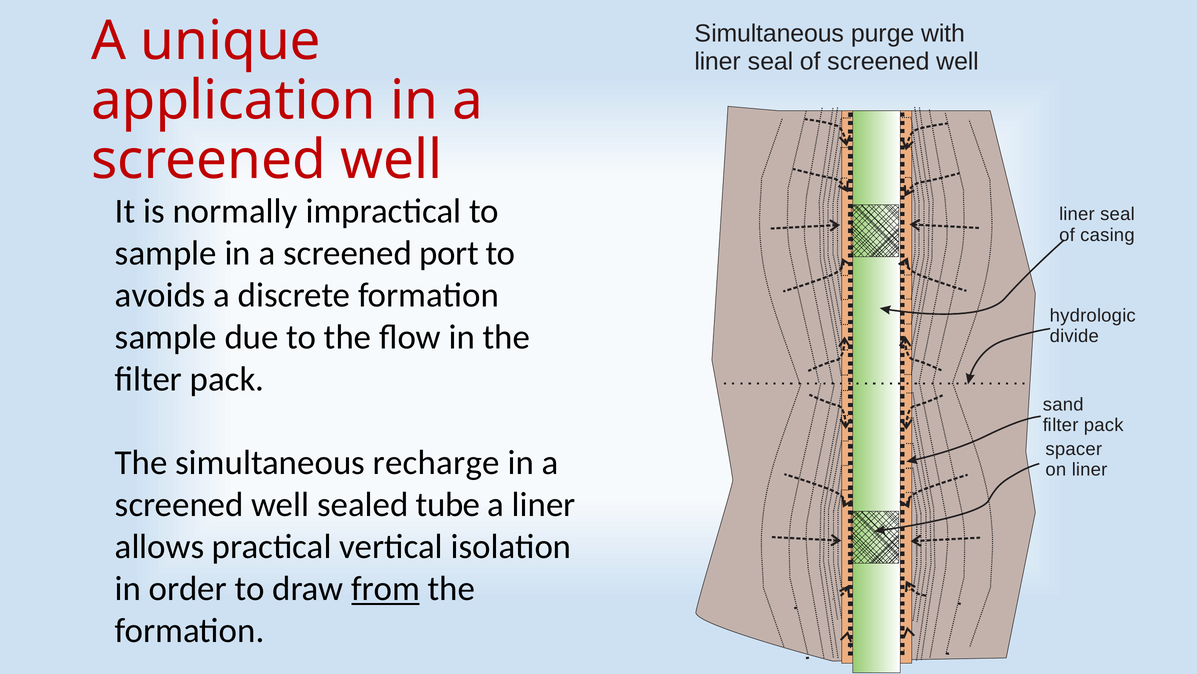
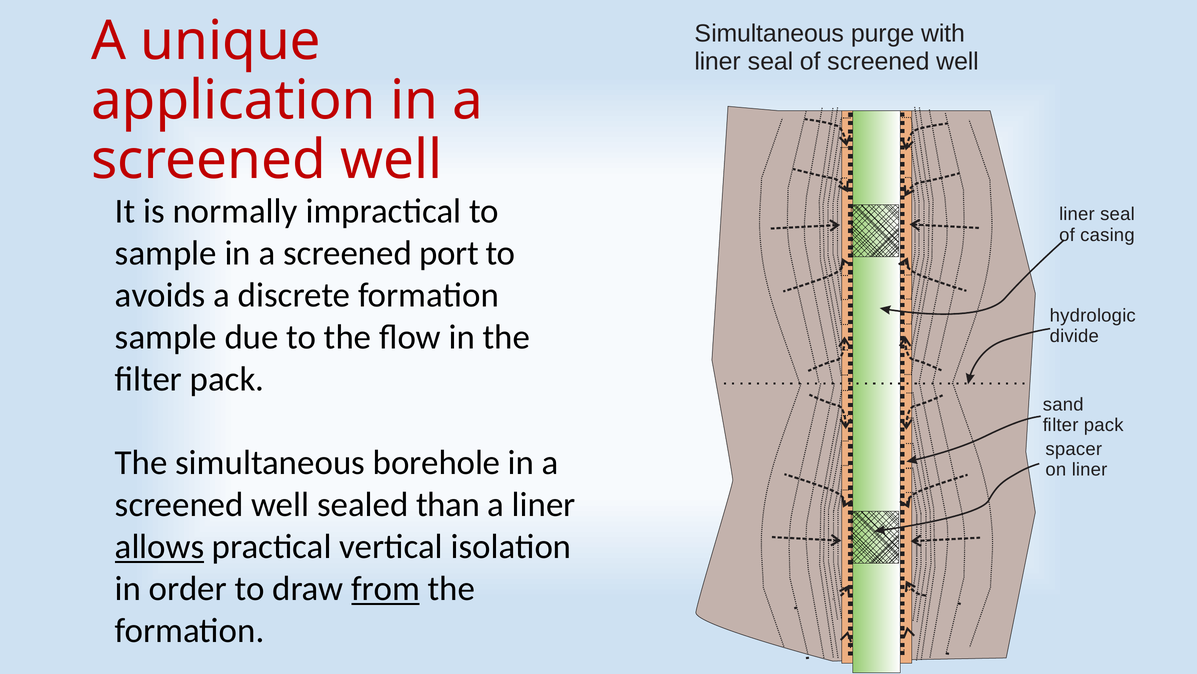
recharge: recharge -> borehole (437, 462)
tube: tube -> than (448, 504)
allows underline: none -> present (160, 546)
